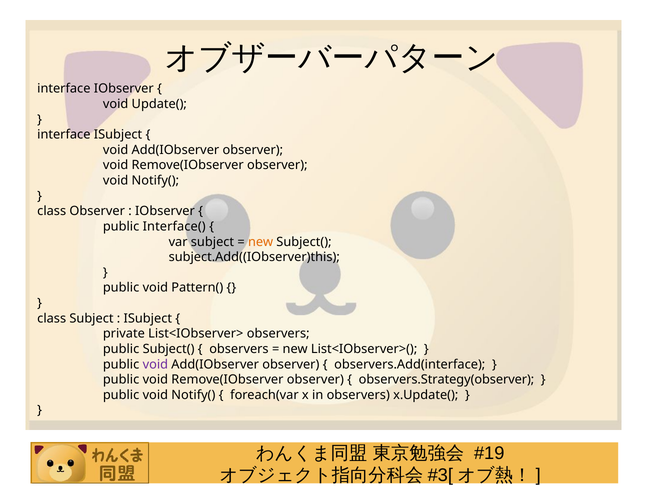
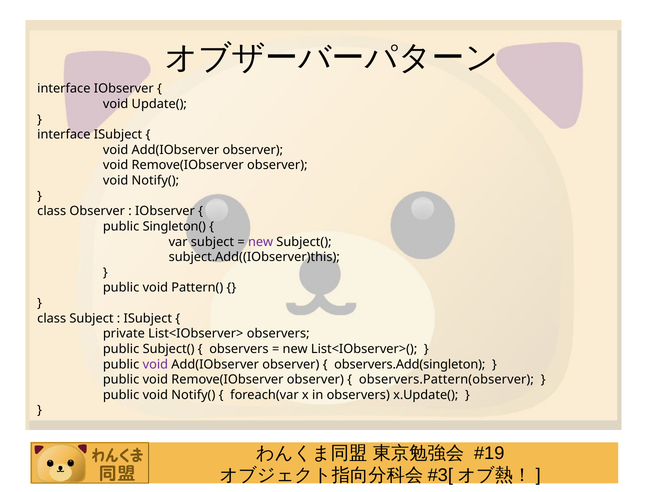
Interface(: Interface( -> Singleton( (174, 227)
new colour: orange -> purple (261, 242)
observers.Add(interface: observers.Add(interface -> observers.Add(singleton (410, 365)
observers.Strategy(observer: observers.Strategy(observer -> observers.Pattern(observer (446, 380)
